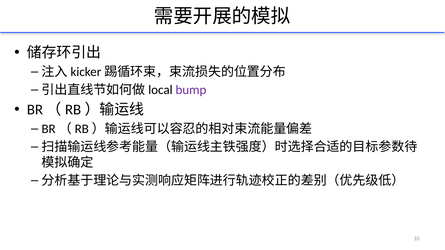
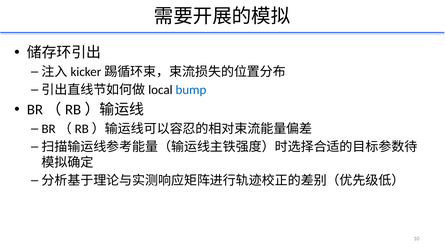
bump colour: purple -> blue (191, 90)
